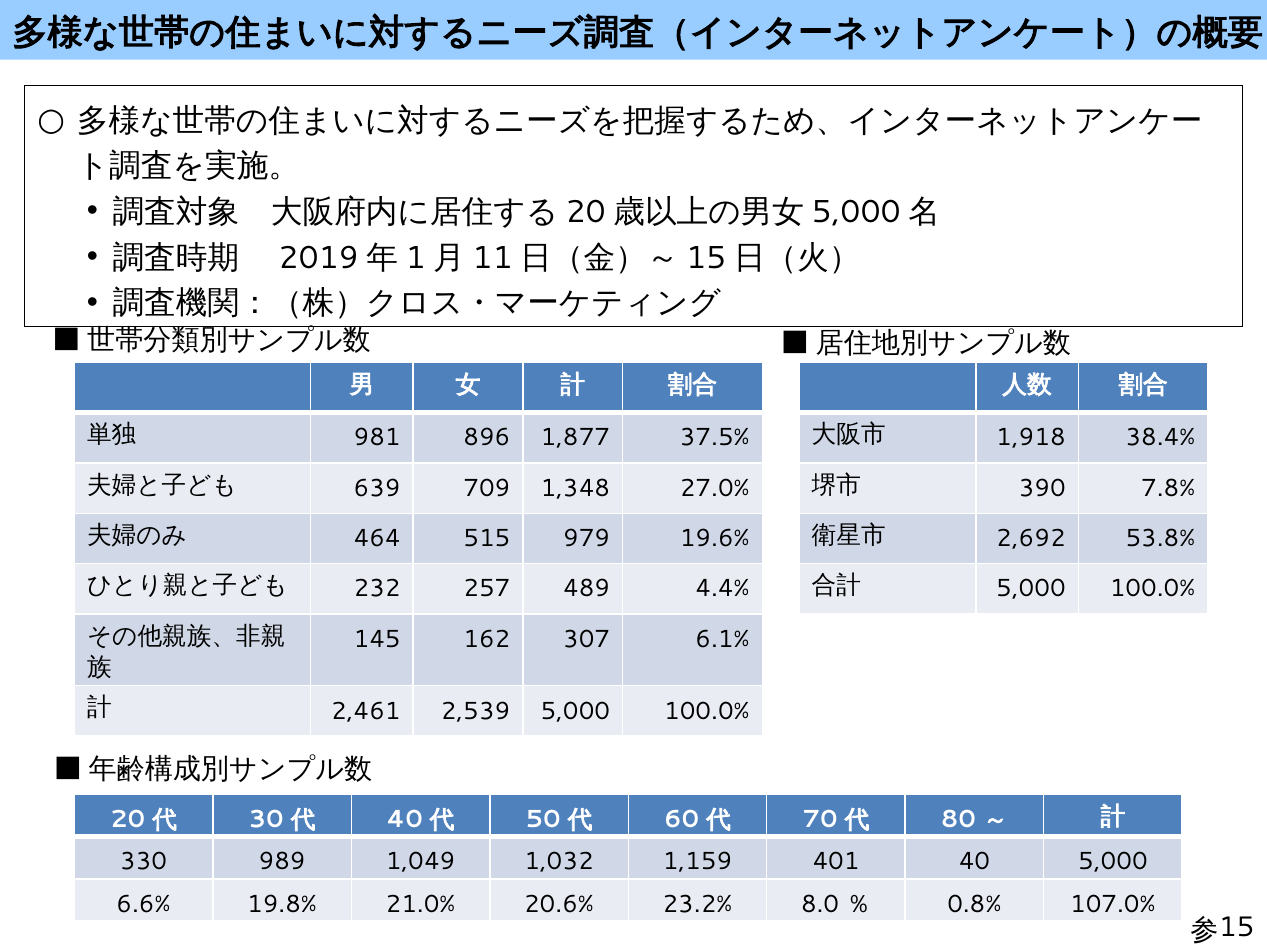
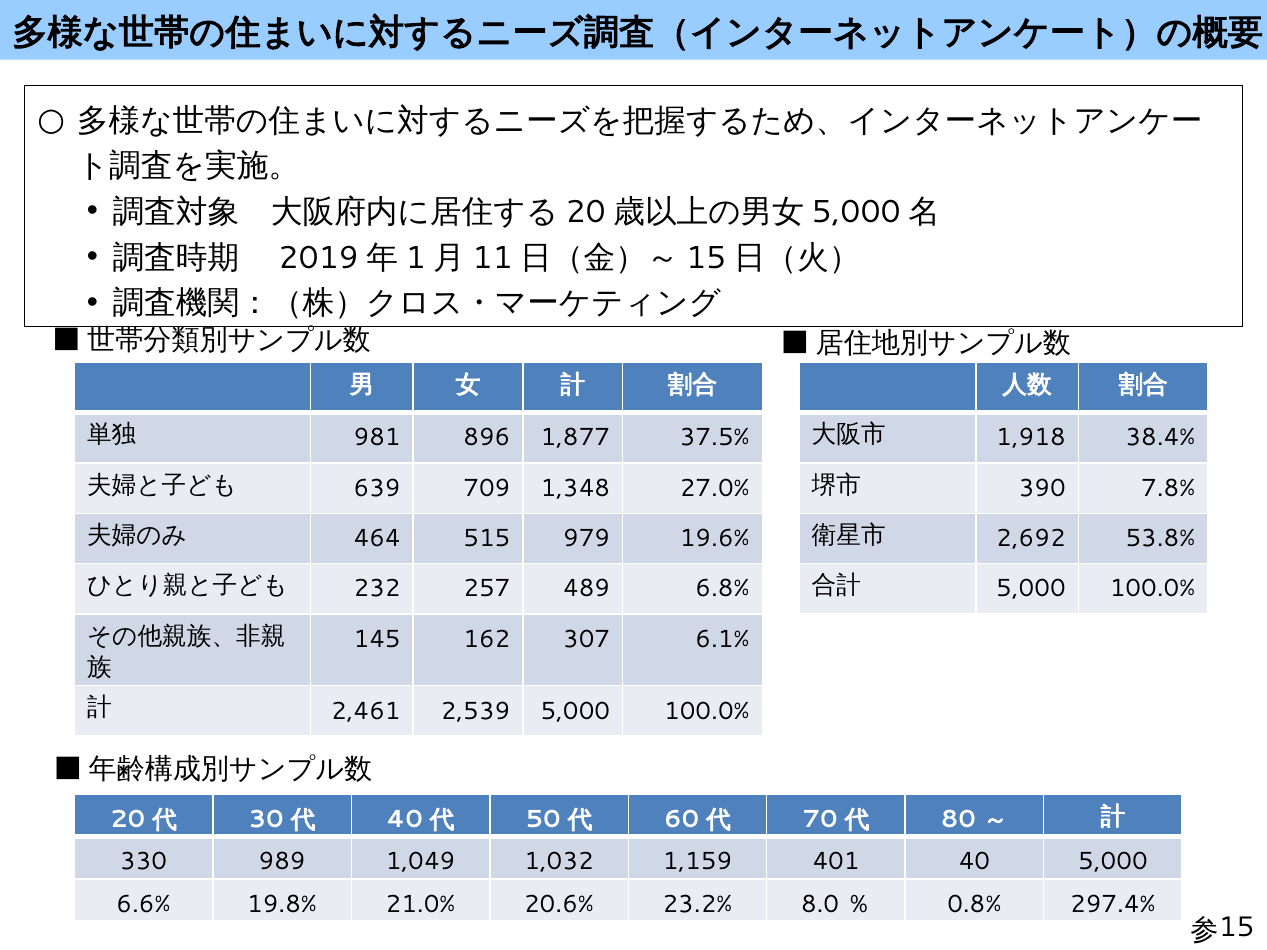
4.4%: 4.4% -> 6.8% (723, 589)
107.0%: 107.0% -> 297.4% (1113, 904)
